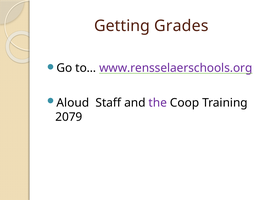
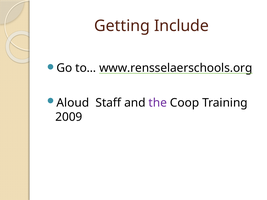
Grades: Grades -> Include (181, 26)
www.rensselaerschools.org colour: purple -> black (176, 68)
2079: 2079 -> 2009 (69, 117)
